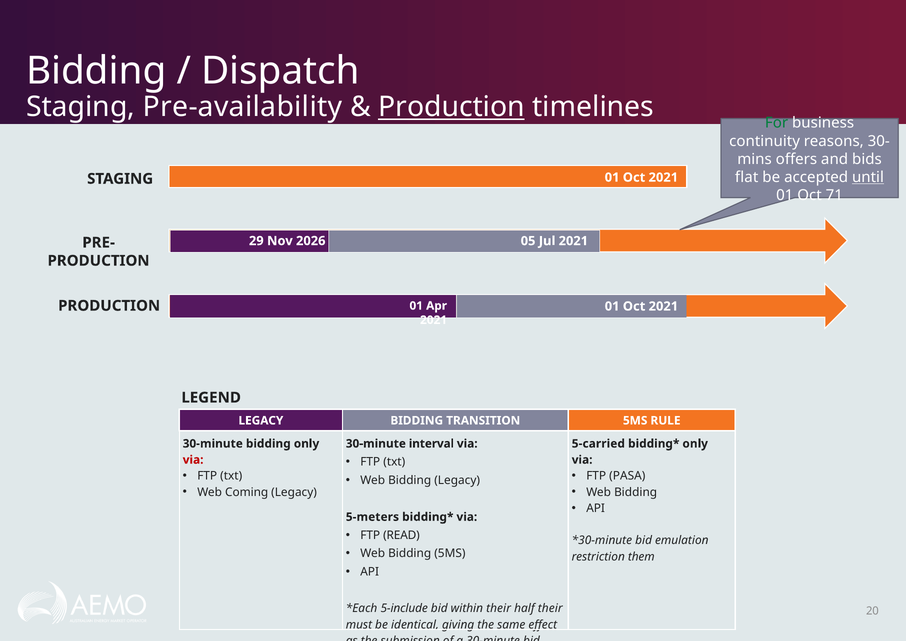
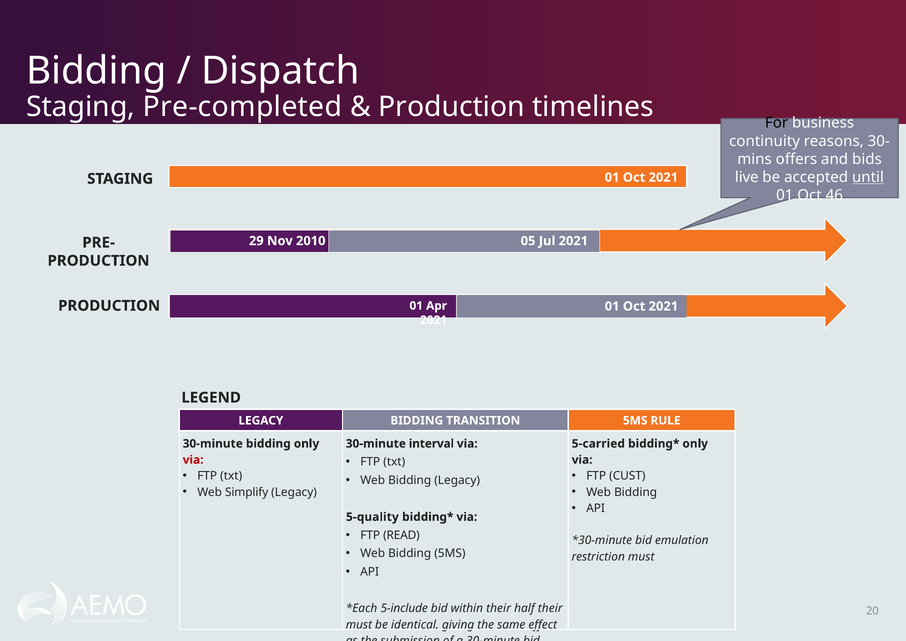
Pre-availability: Pre-availability -> Pre-completed (242, 107)
Production underline: present -> none (451, 107)
For colour: green -> black (777, 123)
flat: flat -> live (747, 177)
71: 71 -> 46 (834, 195)
2026: 2026 -> 2010 (311, 241)
PASA: PASA -> CUST (627, 476)
Coming: Coming -> Simplify (247, 492)
5-meters: 5-meters -> 5-quality (372, 517)
restriction them: them -> must (641, 556)
